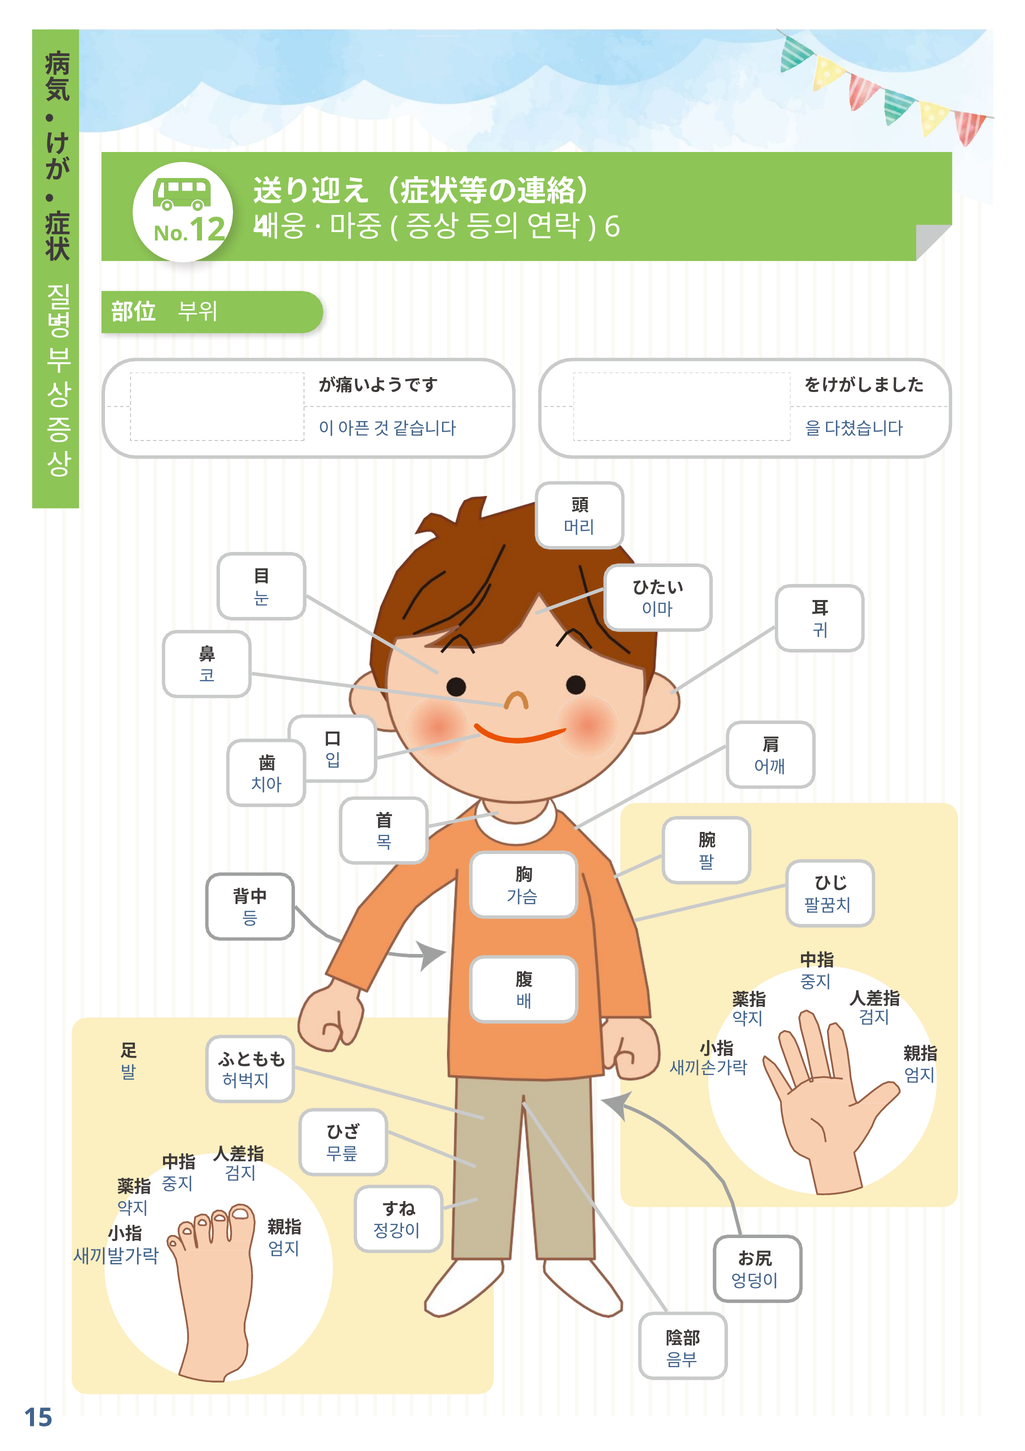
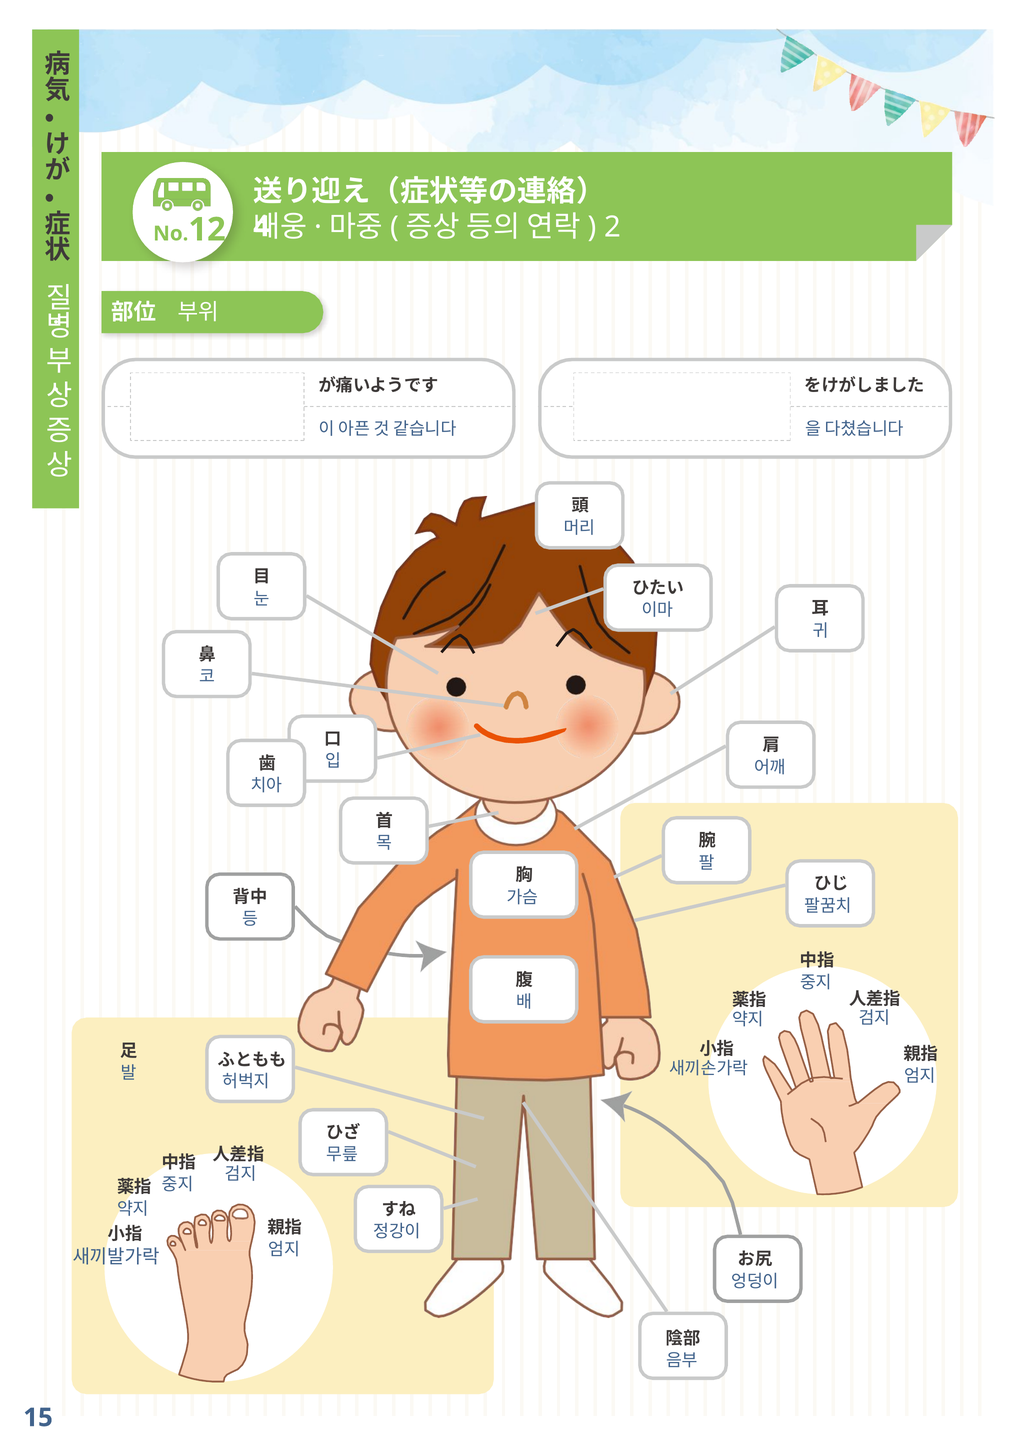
6: 6 -> 2 (613, 227)
